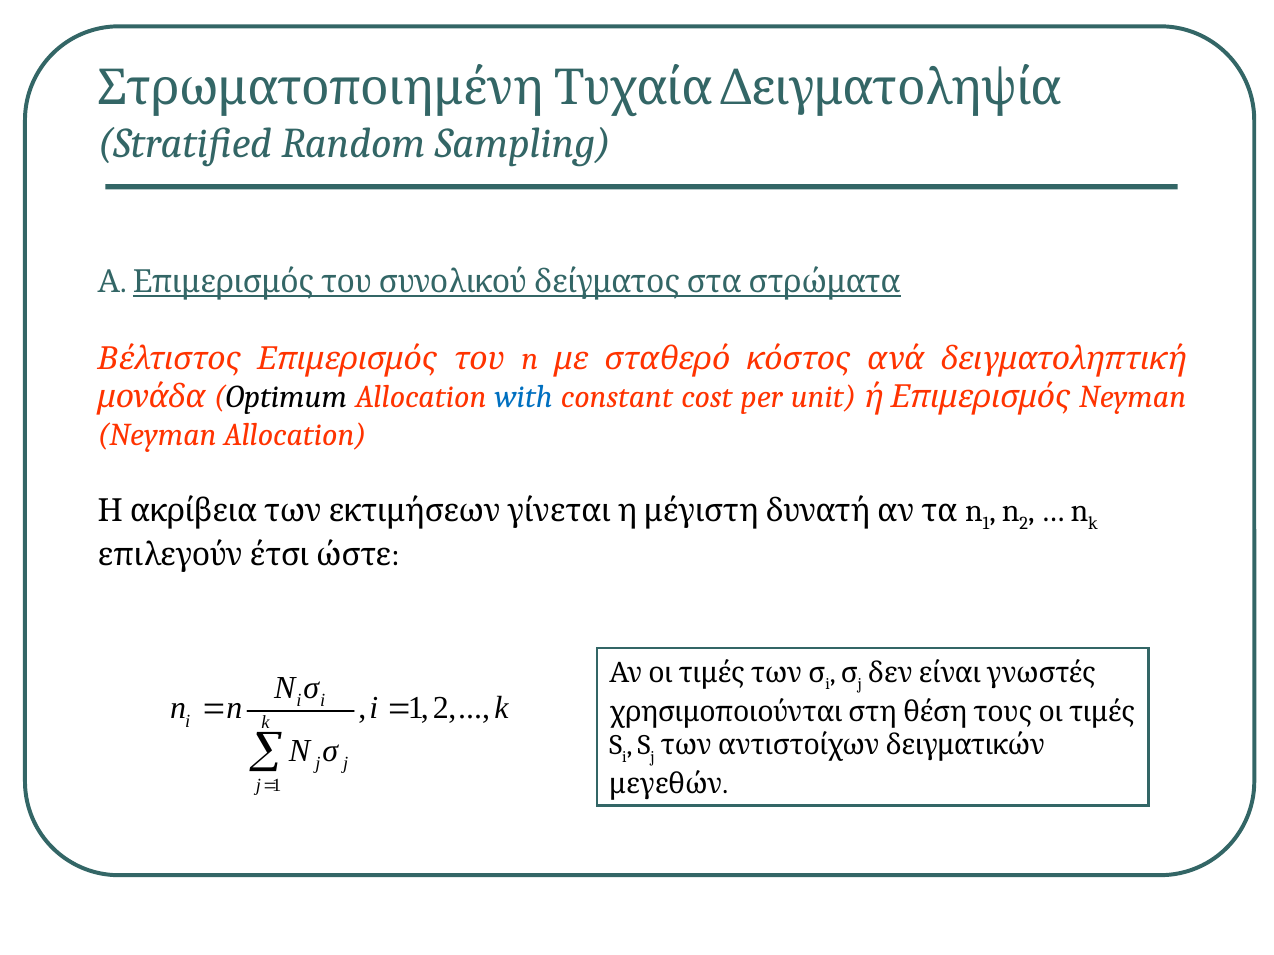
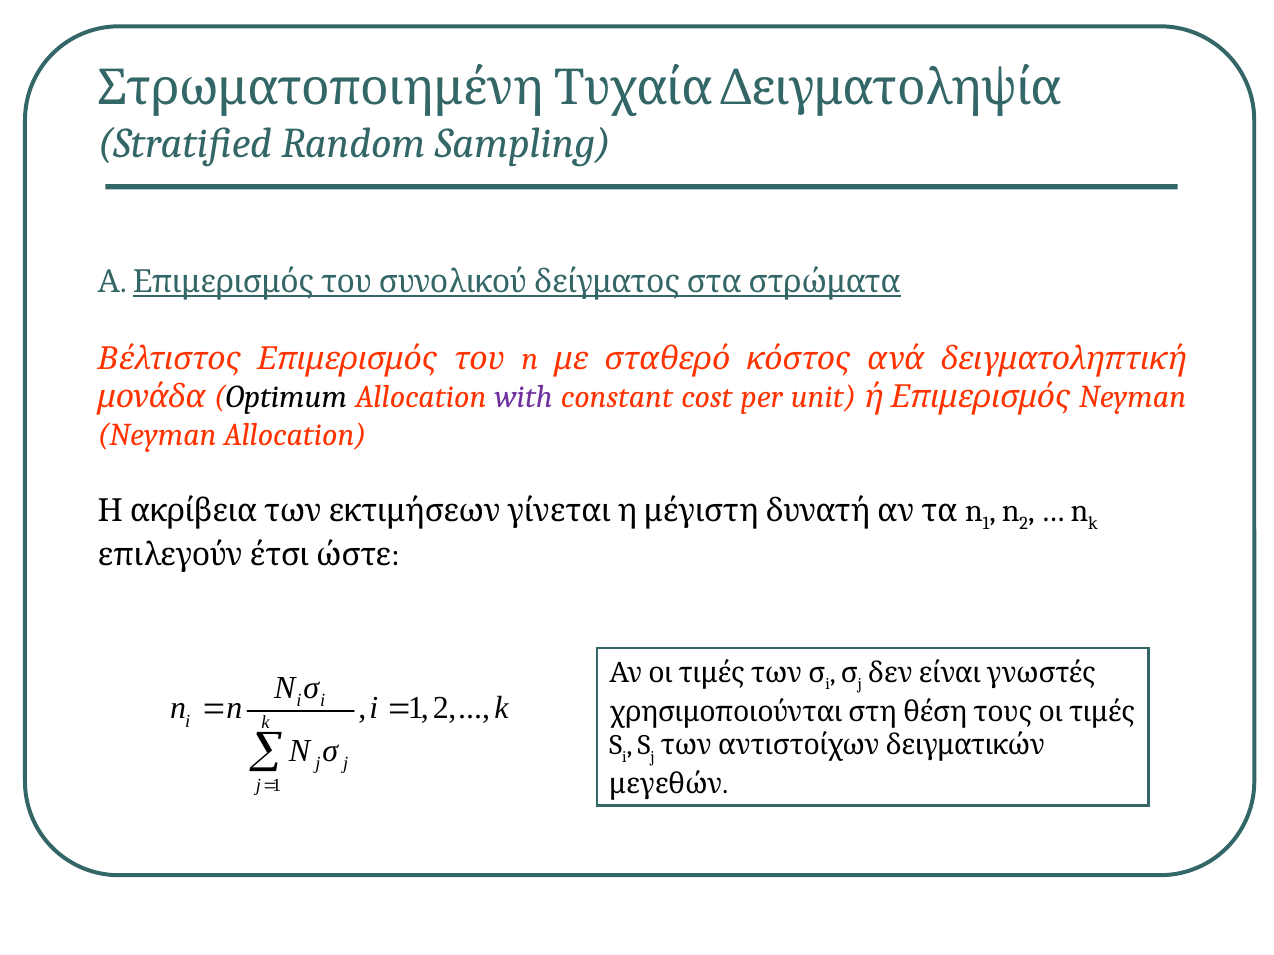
with colour: blue -> purple (524, 397)
